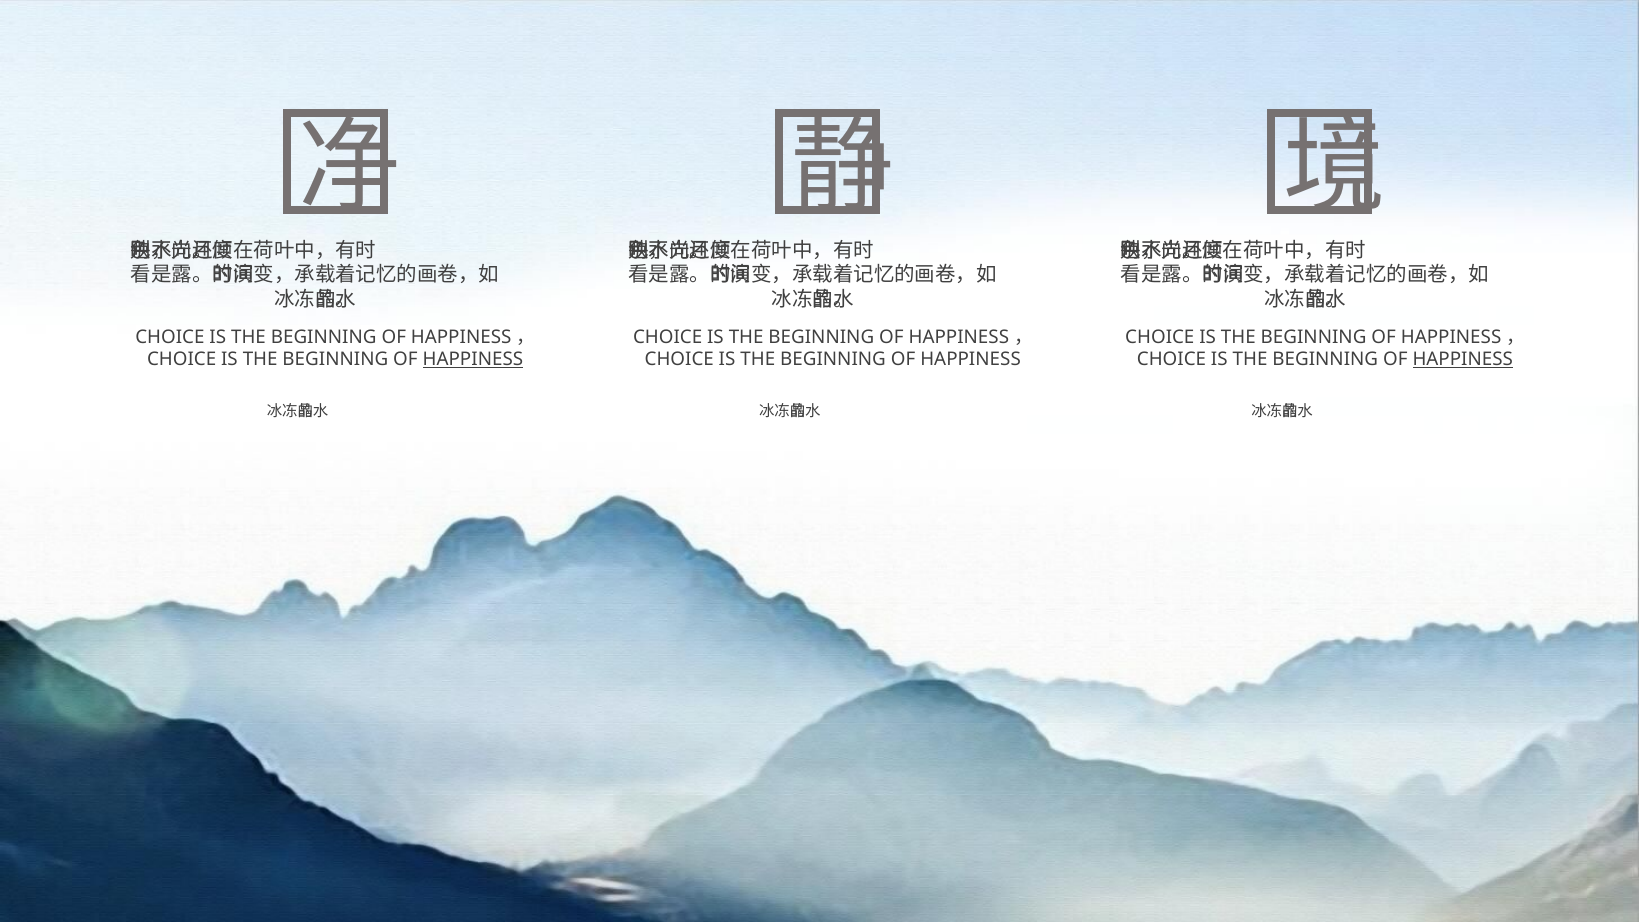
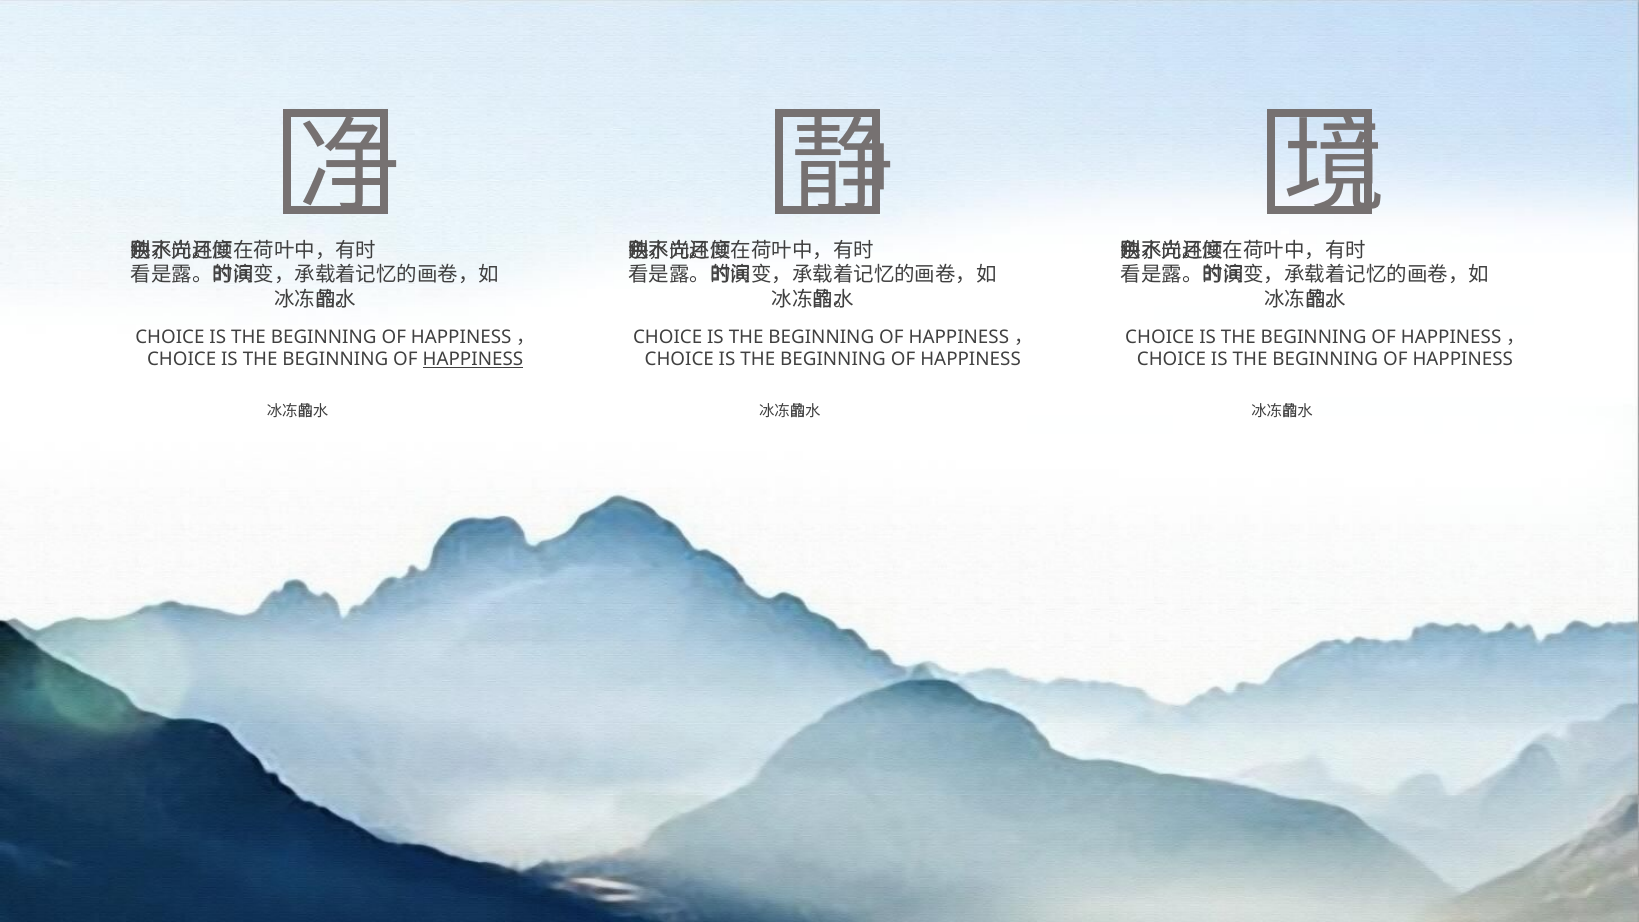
HAPPINESS underline: present -> none (1463, 360)
